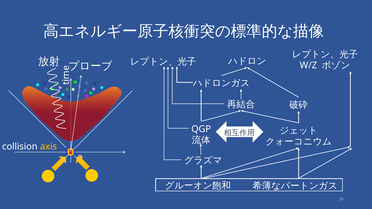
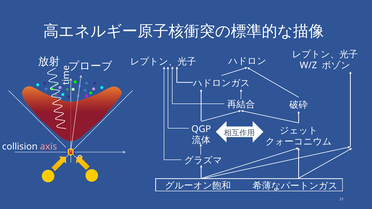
axis colour: yellow -> pink (49, 147)
